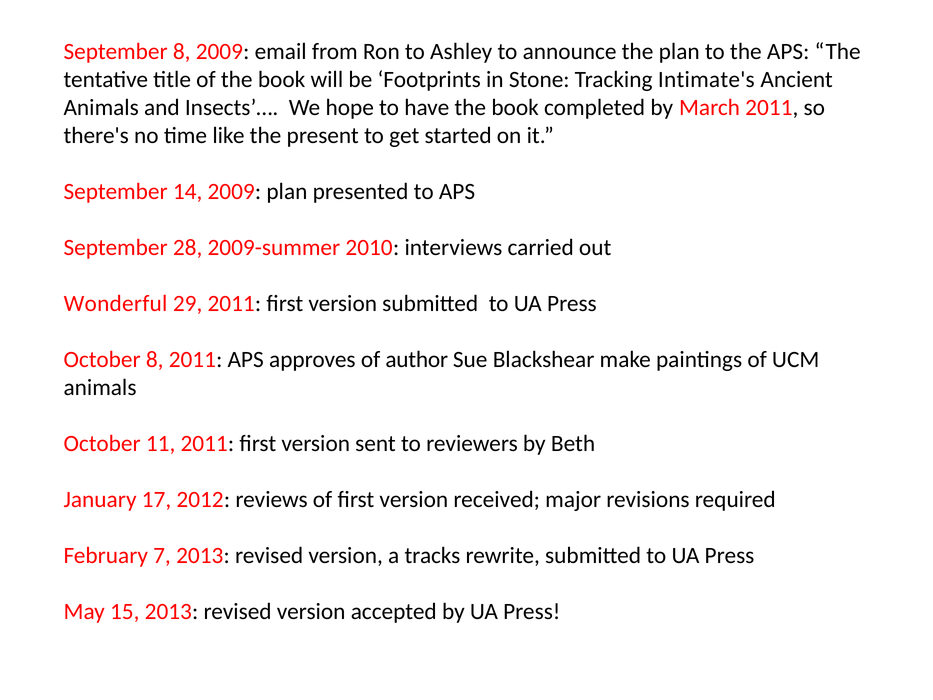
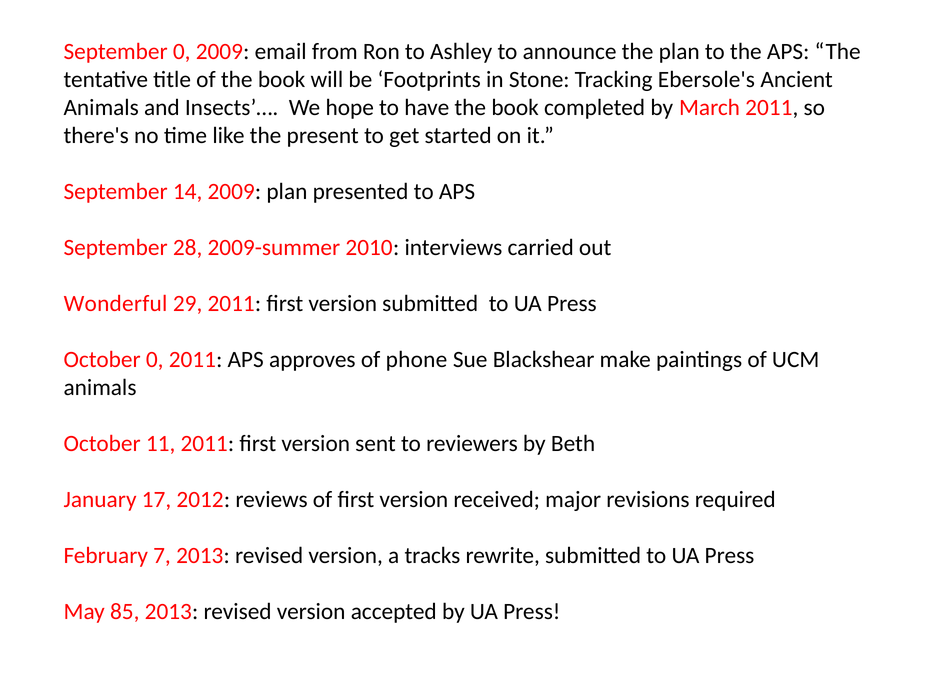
September 8: 8 -> 0 (182, 51)
Intimate's: Intimate's -> Ebersole's (706, 79)
October 8: 8 -> 0 (155, 359)
author: author -> phone (417, 359)
15: 15 -> 85 (125, 611)
